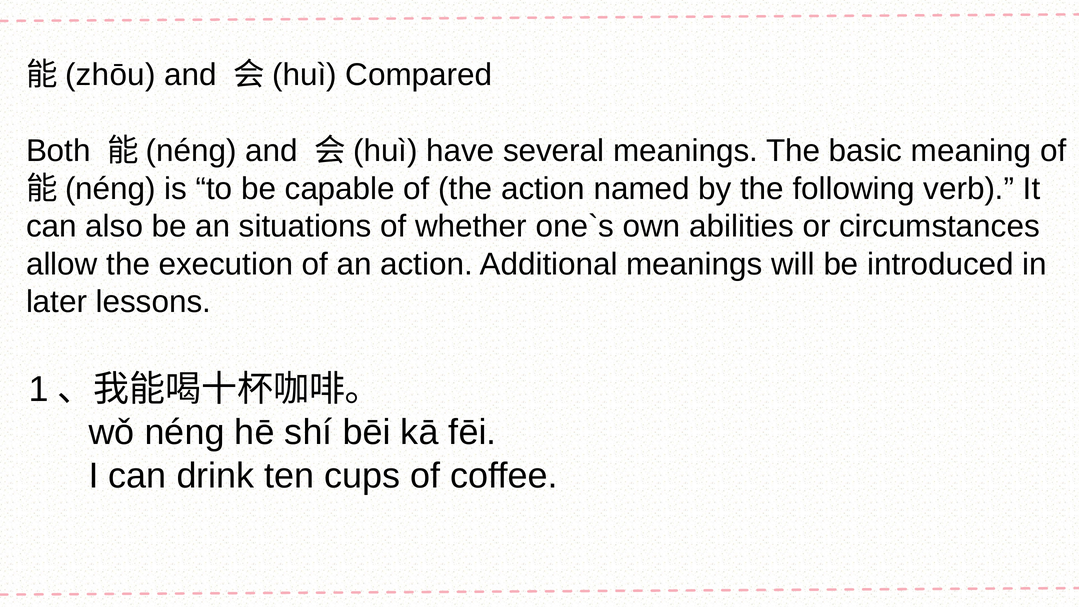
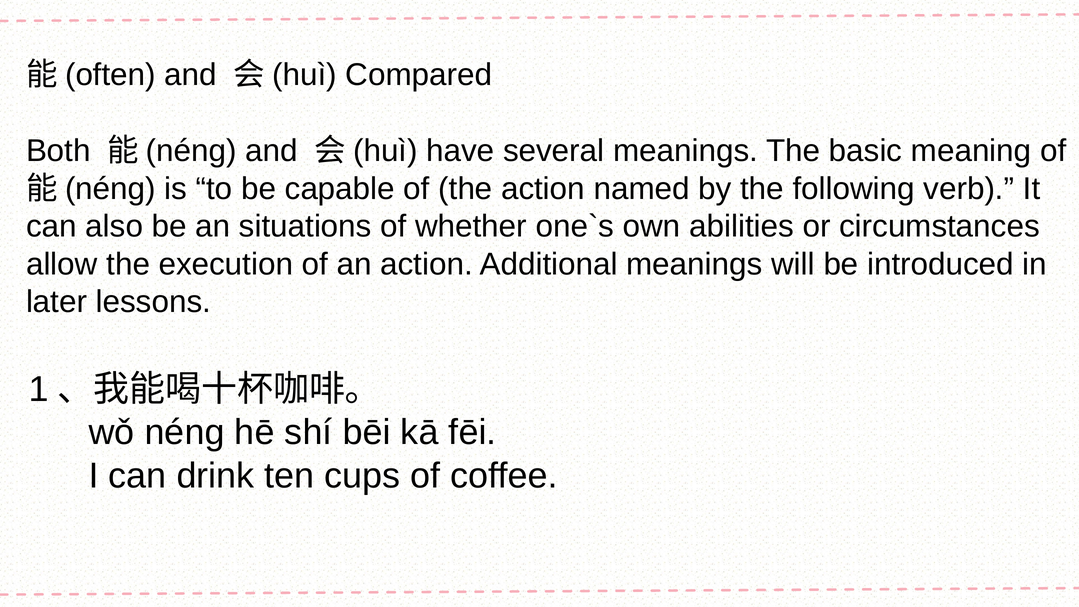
zhōu: zhōu -> often (110, 75)
